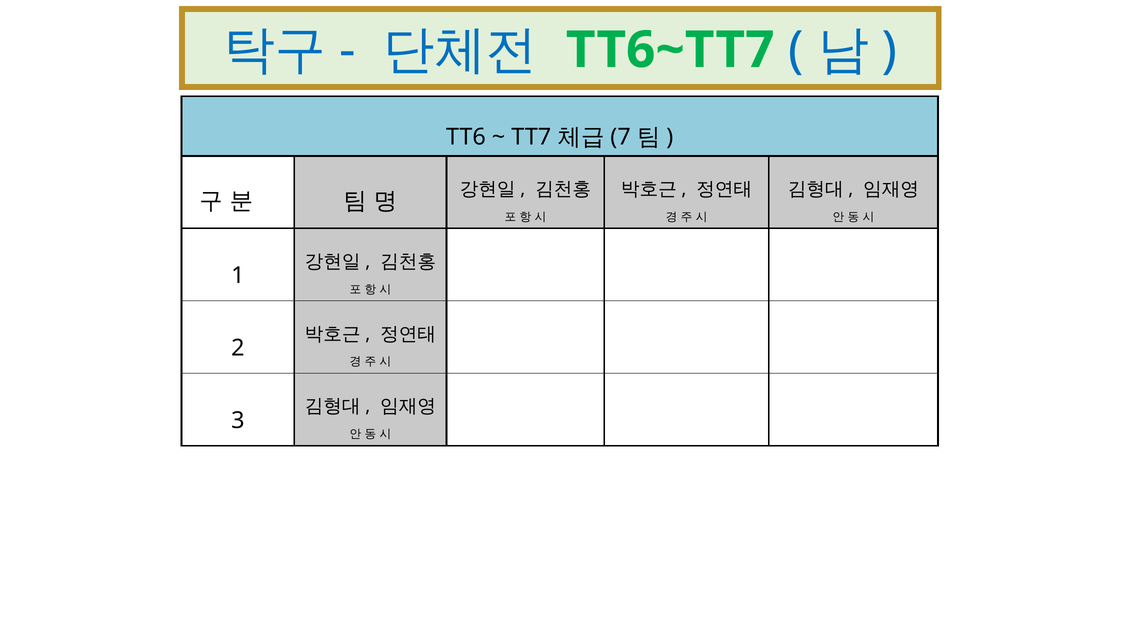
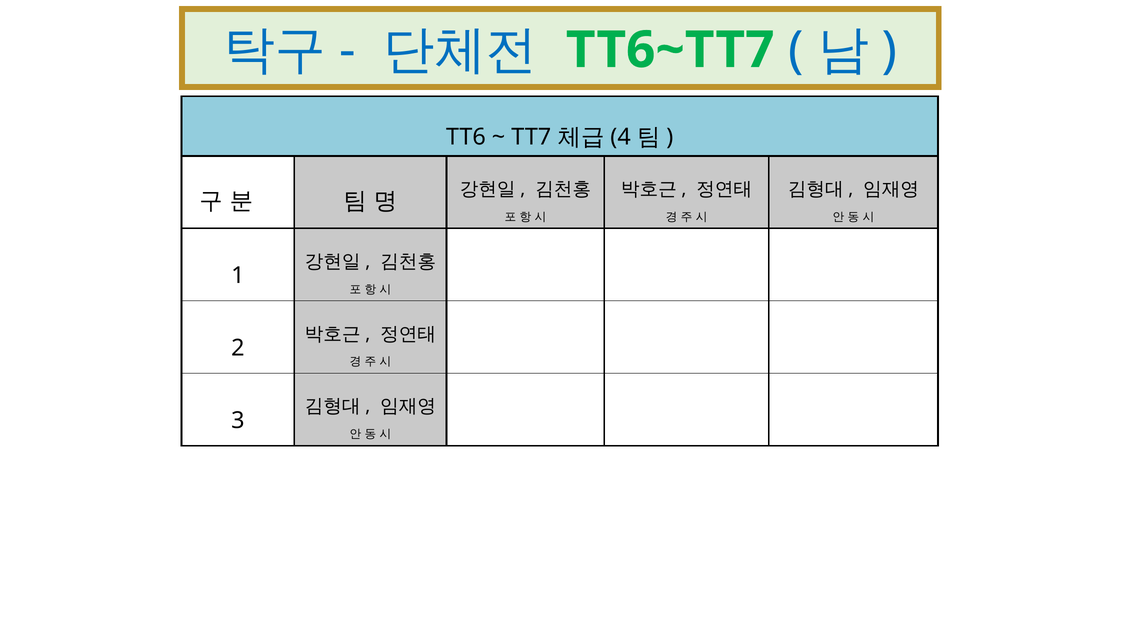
7: 7 -> 4 (621, 137)
